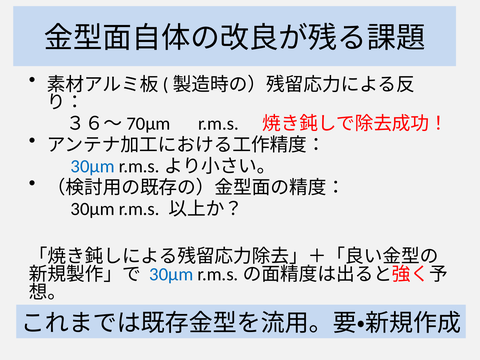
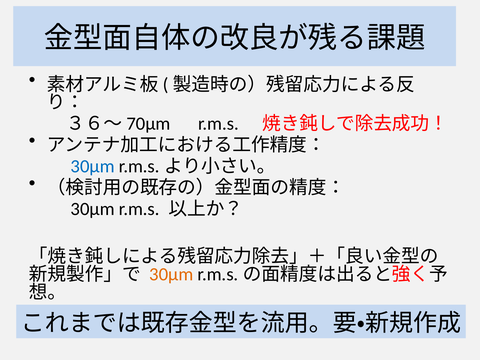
30μm colour: blue -> orange (171, 274)
